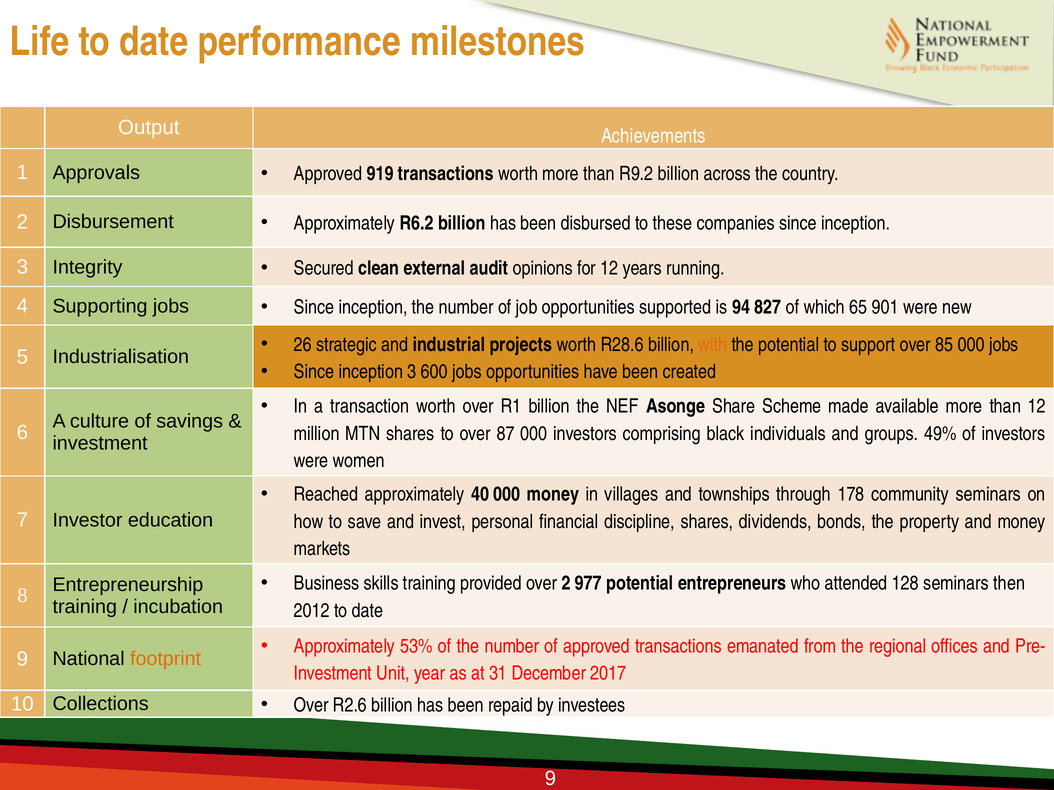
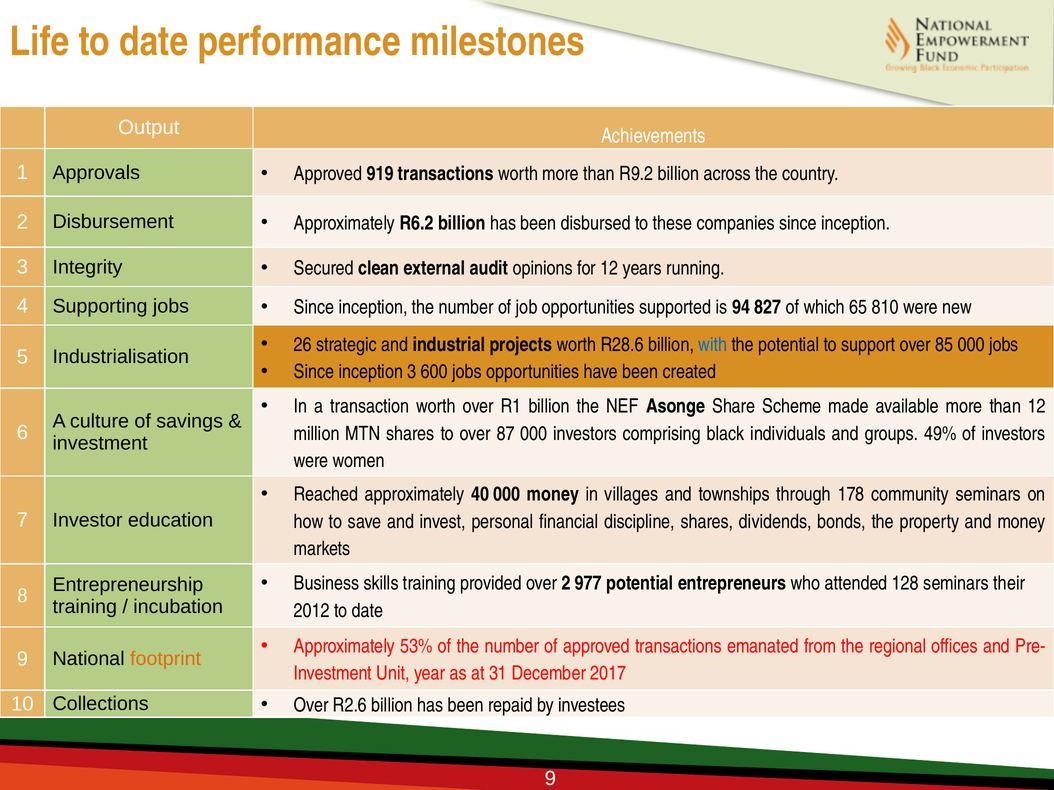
901: 901 -> 810 (885, 307)
with colour: orange -> blue (713, 345)
then: then -> their (1009, 584)
